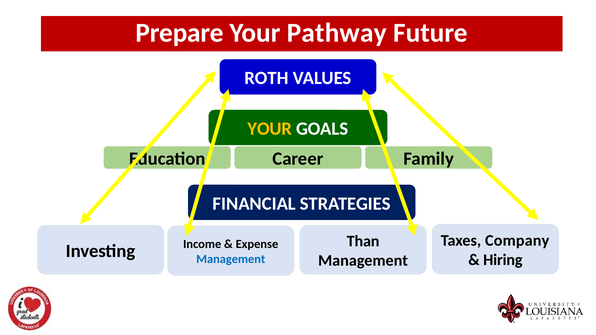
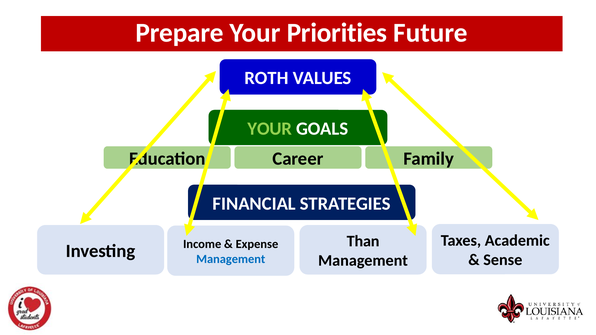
Pathway: Pathway -> Priorities (337, 33)
YOUR colour: yellow -> light green (270, 129)
Company: Company -> Academic (517, 241)
Hiring: Hiring -> Sense (503, 260)
